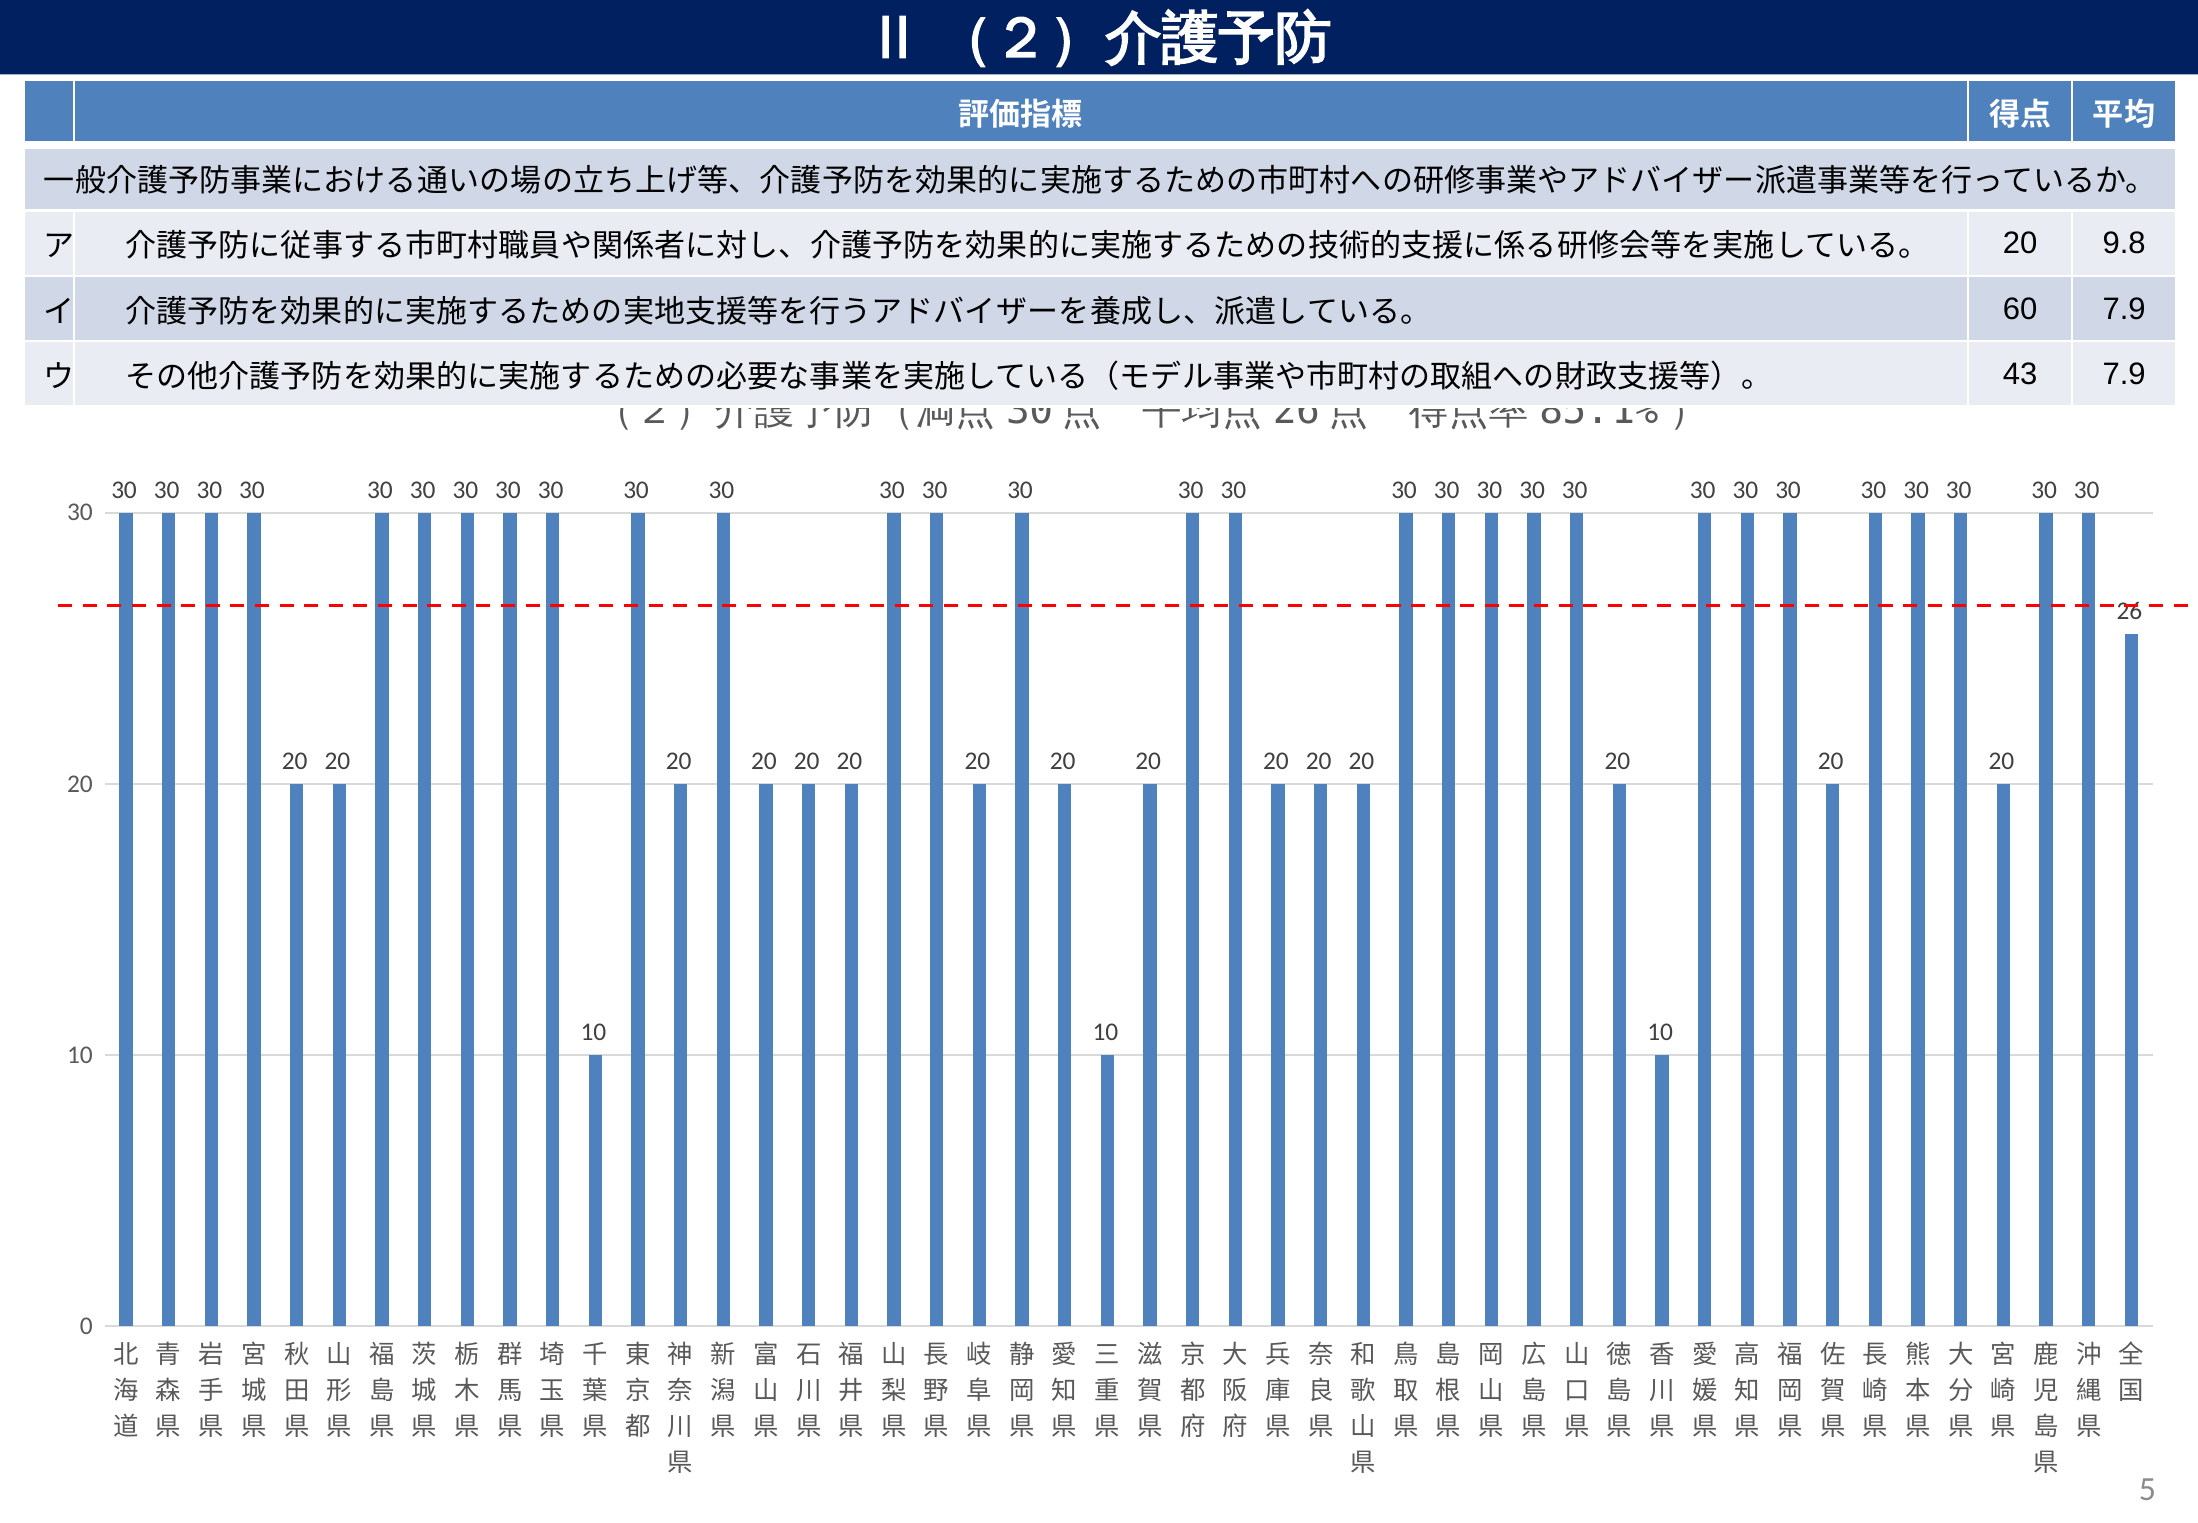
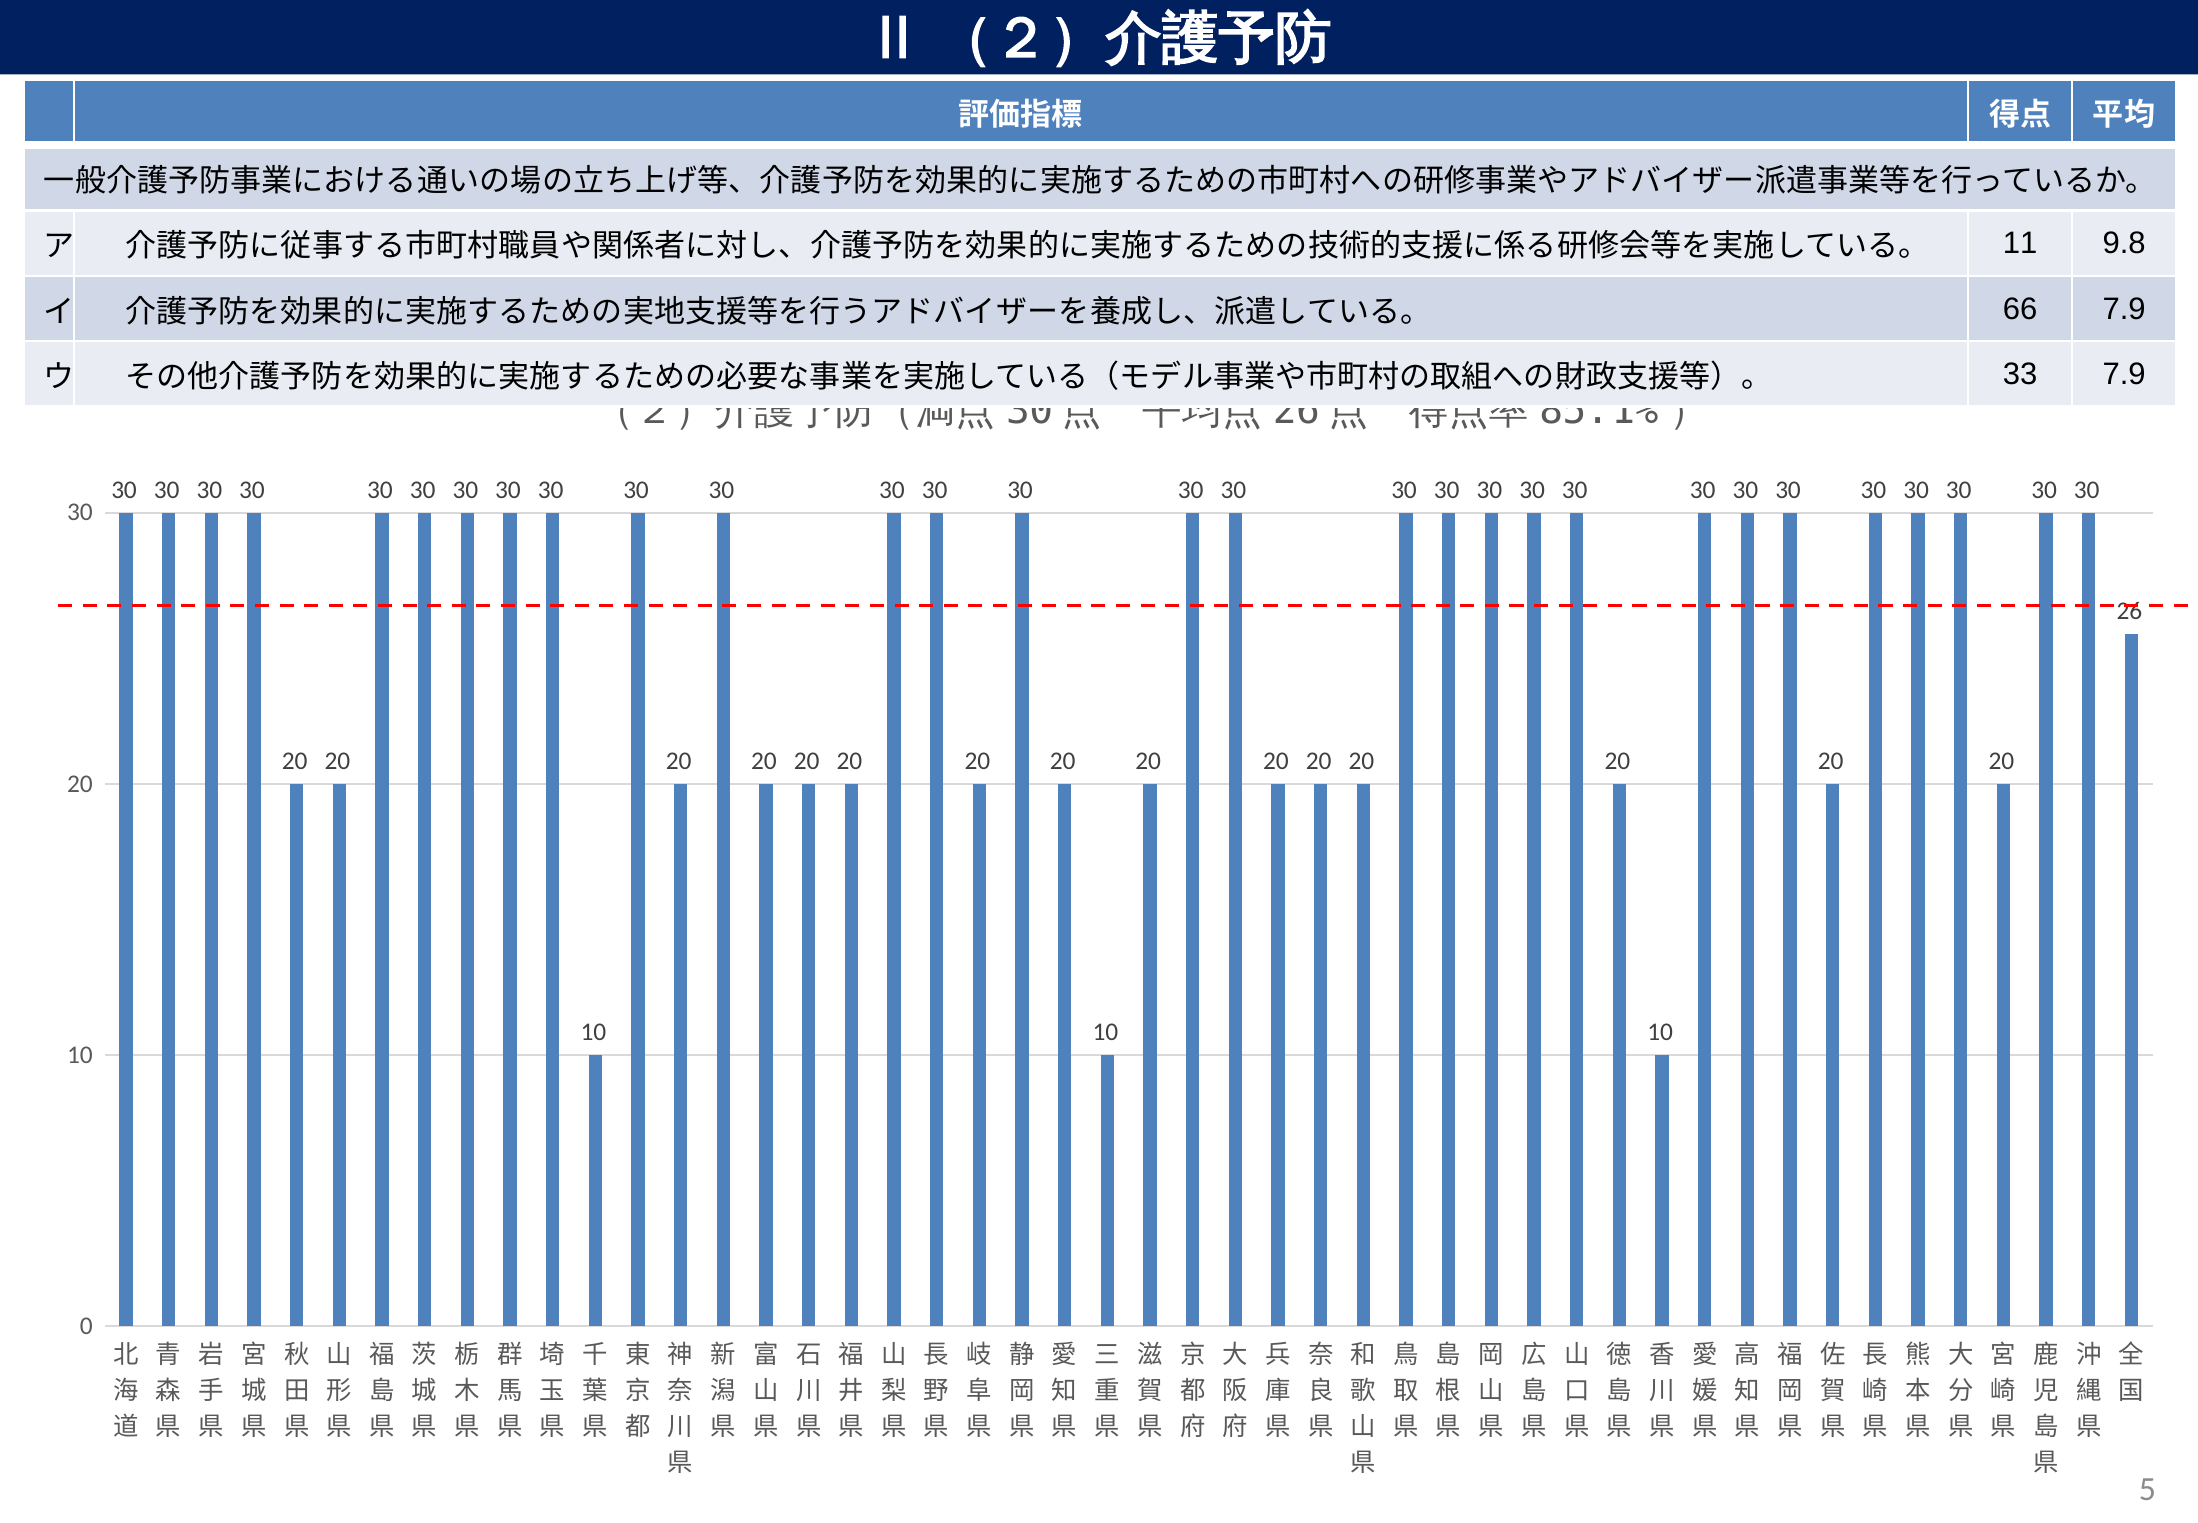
20: 20 -> 11 (2020, 244)
60: 60 -> 66 (2020, 309)
43: 43 -> 33 (2020, 374)
